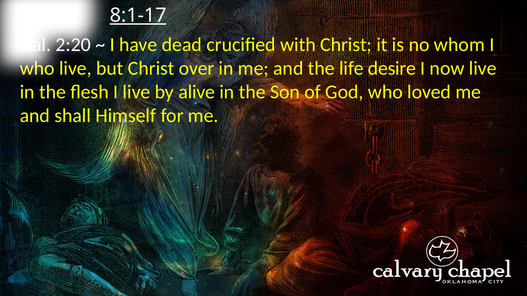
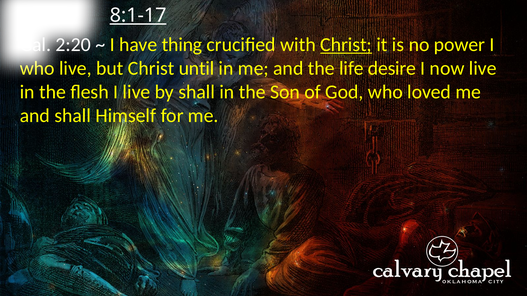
dead: dead -> thing (182, 45)
Christ underline: none -> present (346, 45)
whom: whom -> power (460, 45)
over: over -> until (197, 68)
by alive: alive -> shall (197, 92)
